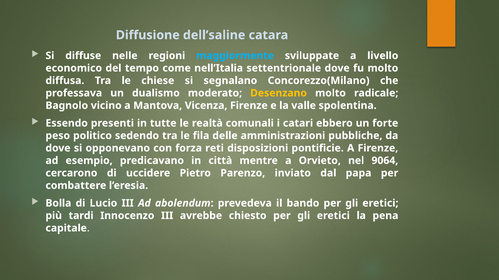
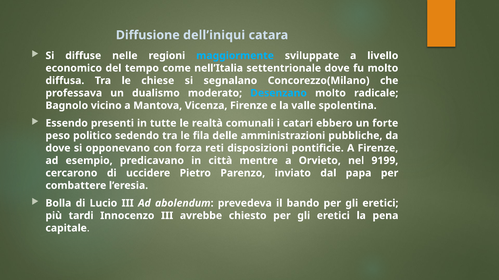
dell’saline: dell’saline -> dell’iniqui (214, 35)
Desenzano colour: yellow -> light blue (279, 93)
9064: 9064 -> 9199 (385, 161)
